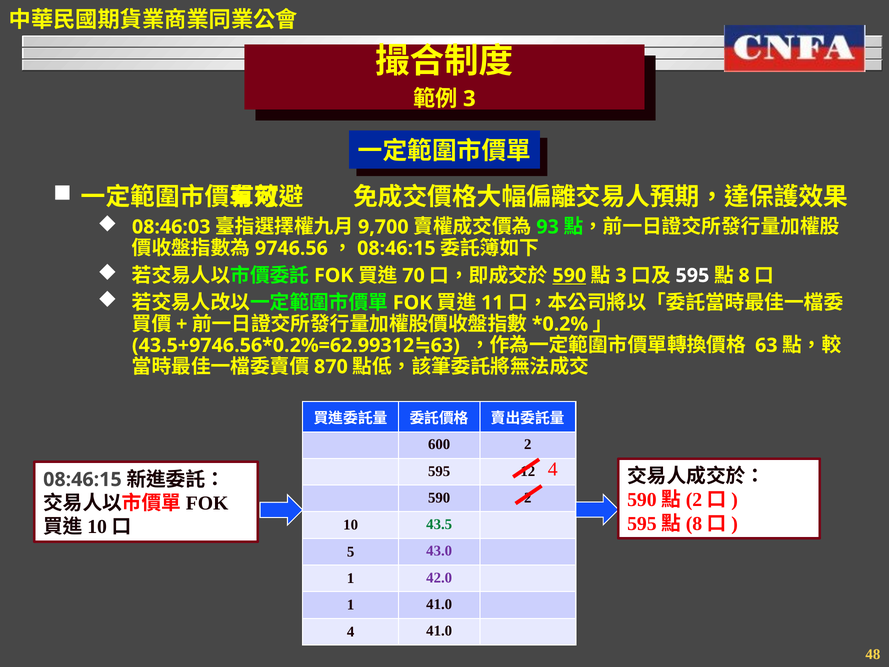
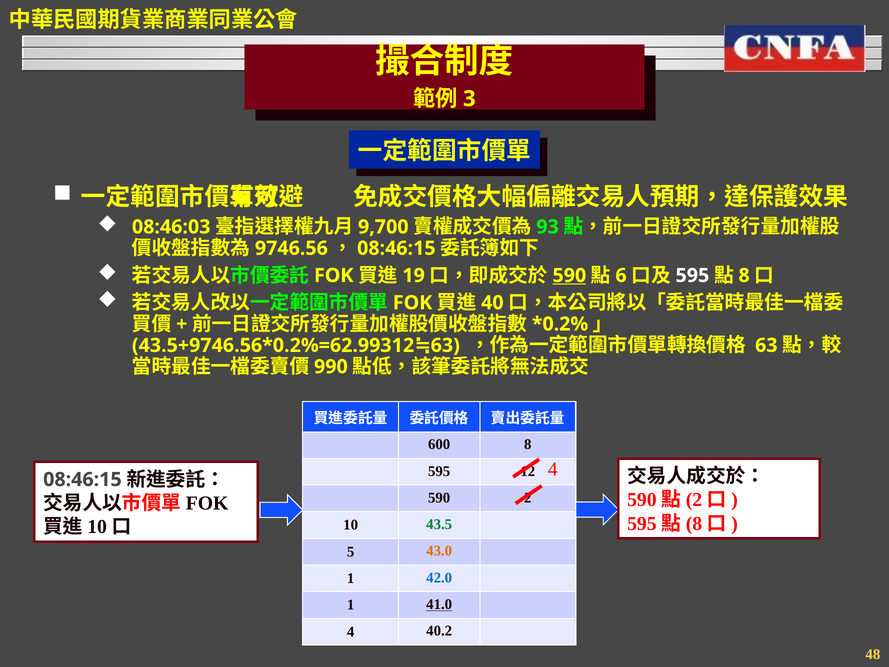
70: 70 -> 19 (414, 275)
3: 3 -> 6 (621, 275)
11: 11 -> 40 (492, 303)
870: 870 -> 990 (331, 367)
600 2: 2 -> 8 (528, 444)
43.0 colour: purple -> orange (439, 551)
42.0 colour: purple -> blue (439, 578)
41.0 underline: none -> present (439, 604)
4 41.0: 41.0 -> 40.2 (439, 631)
